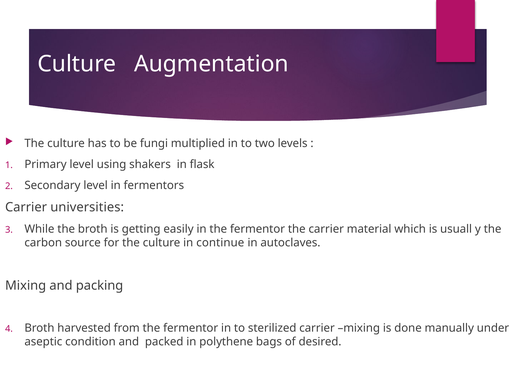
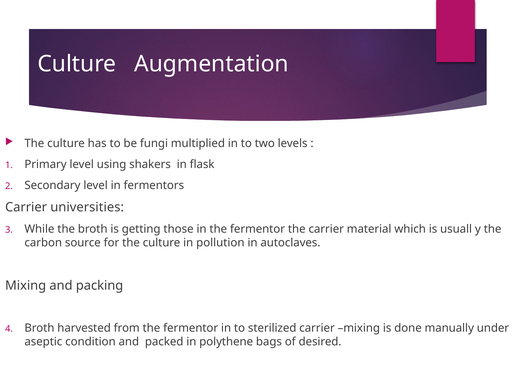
easily: easily -> those (179, 228)
continue: continue -> pollution (220, 242)
